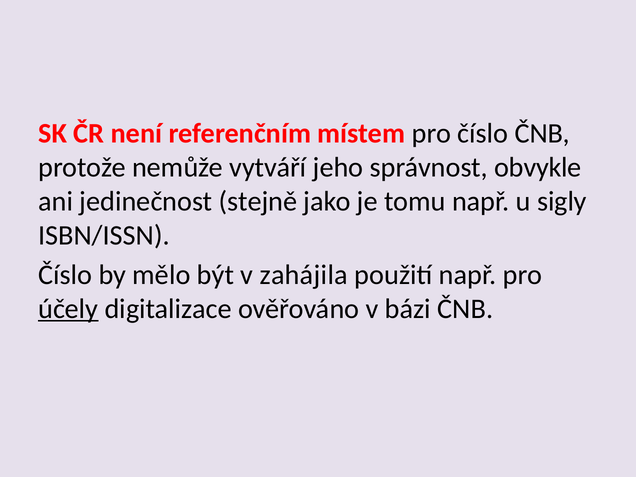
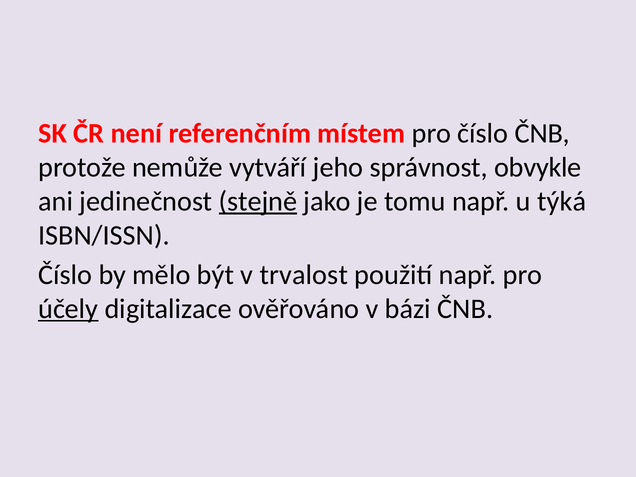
stejně underline: none -> present (258, 201)
sigly: sigly -> týká (562, 201)
zahájila: zahájila -> trvalost (304, 275)
